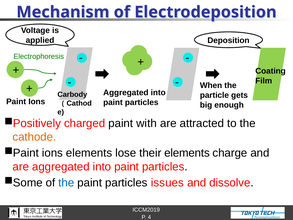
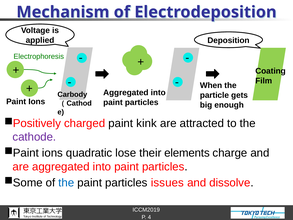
with: with -> kink (147, 123)
cathode colour: orange -> purple (34, 137)
ions elements: elements -> quadratic (89, 153)
